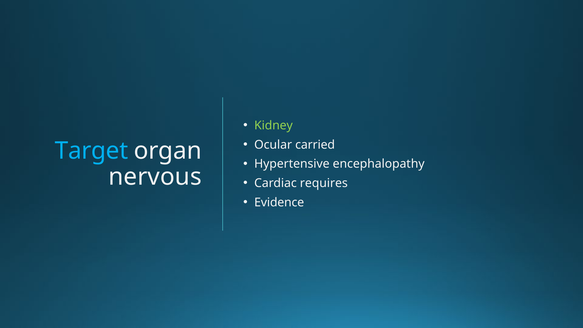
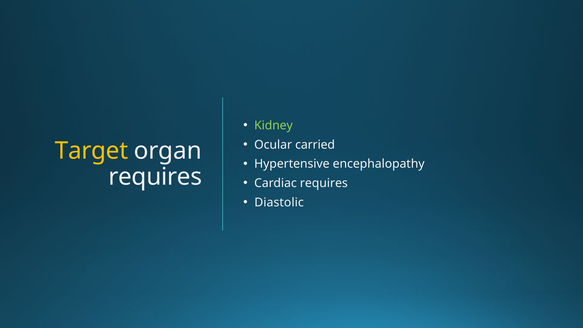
Target colour: light blue -> yellow (92, 151)
nervous: nervous -> requires (155, 177)
Evidence: Evidence -> Diastolic (279, 202)
